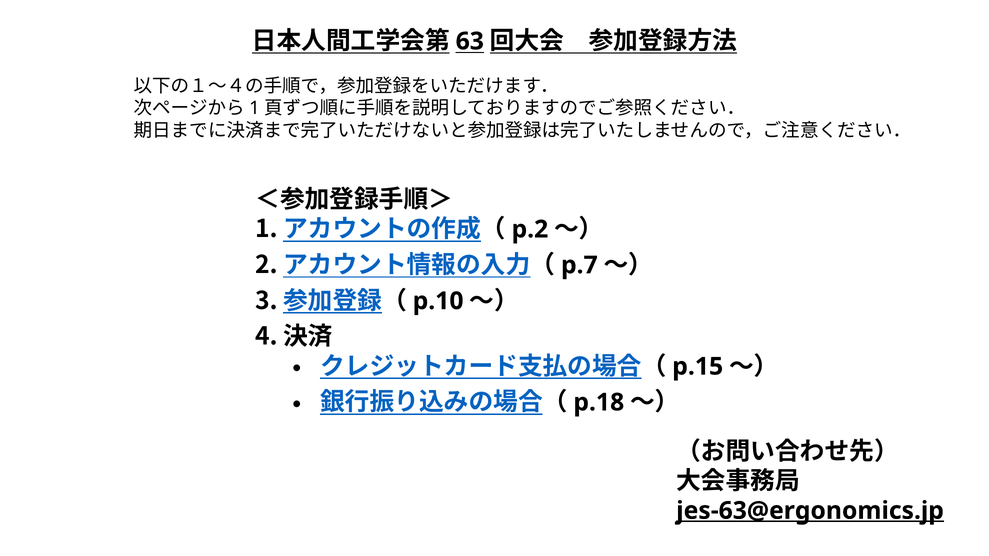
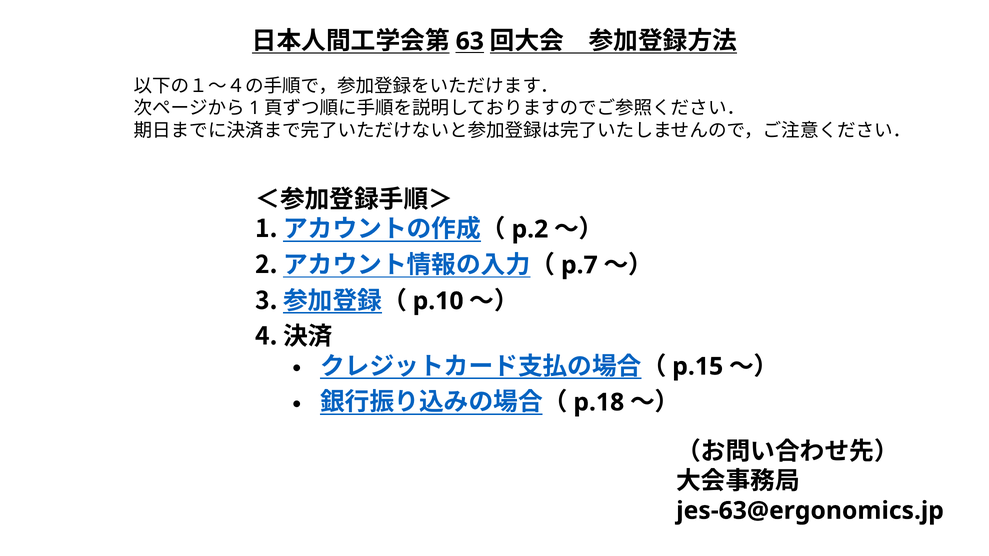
jes-63@ergonomics.jp underline: present -> none (810, 511)
